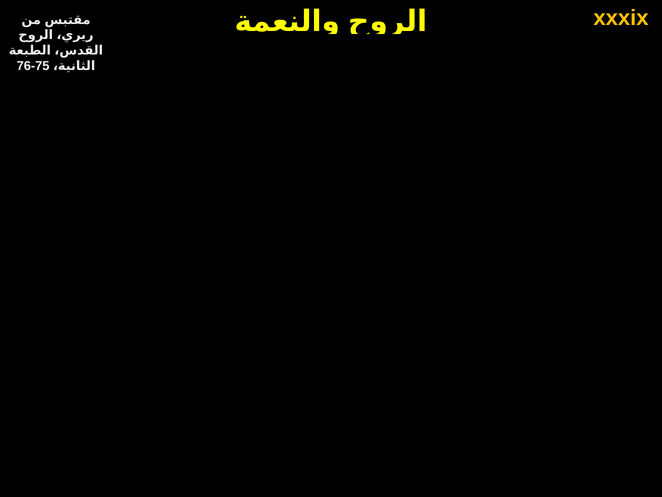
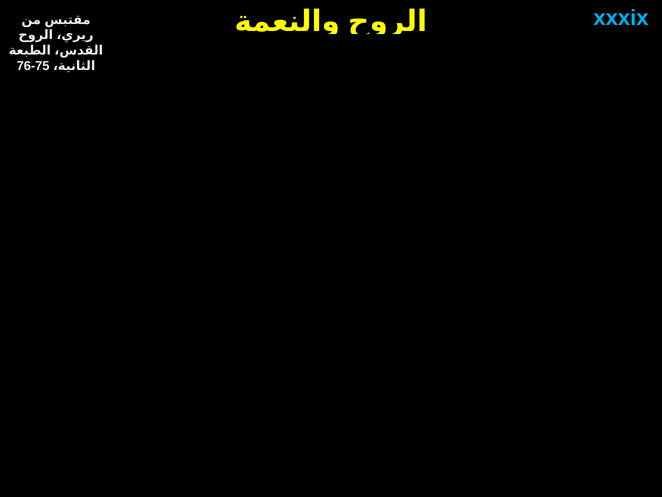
xxxix colour: yellow -> light blue (621, 18)
